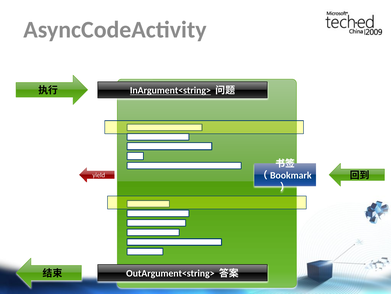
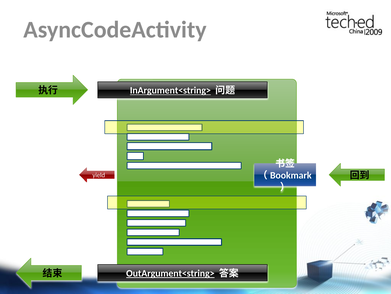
OutArgument<string> underline: none -> present (170, 273)
